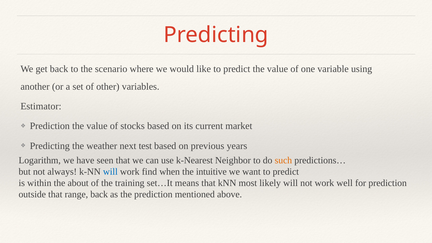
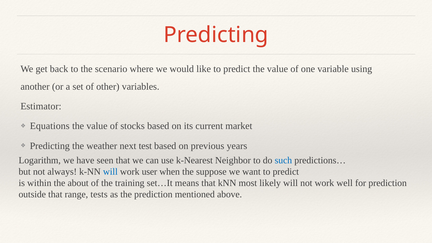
Prediction: Prediction -> Equations (50, 126)
such colour: orange -> blue (283, 160)
find: find -> user (149, 172)
intuitive: intuitive -> suppose (211, 172)
range back: back -> tests (99, 194)
